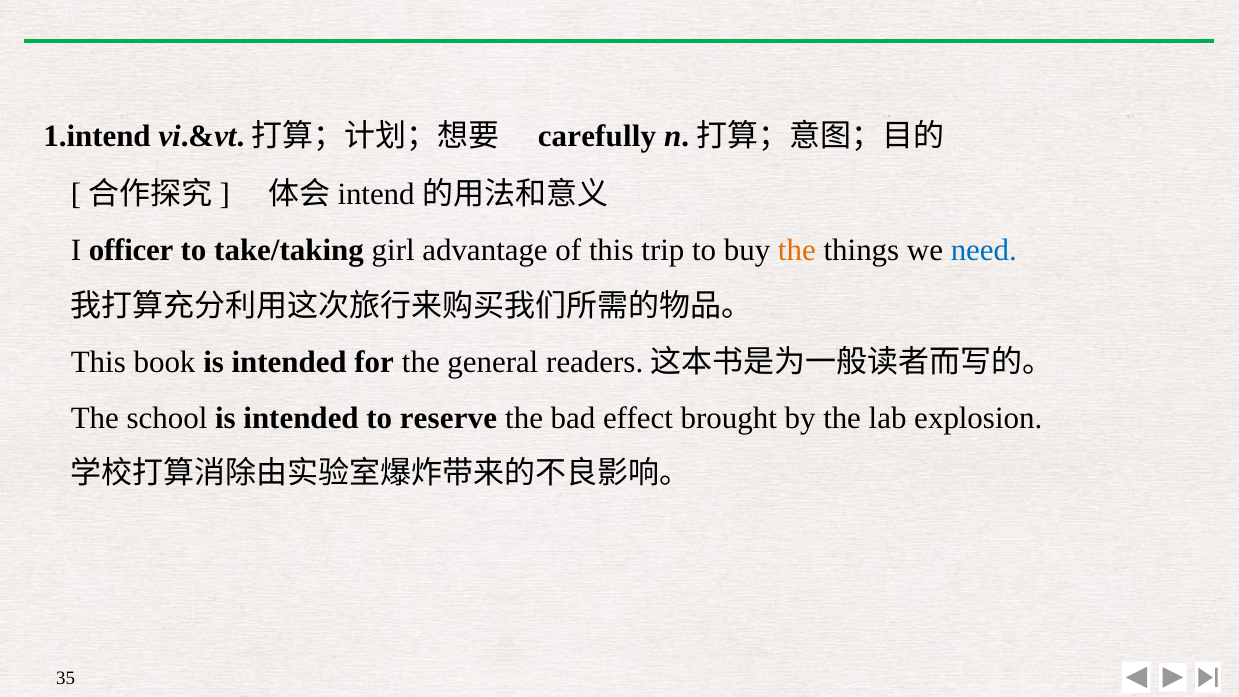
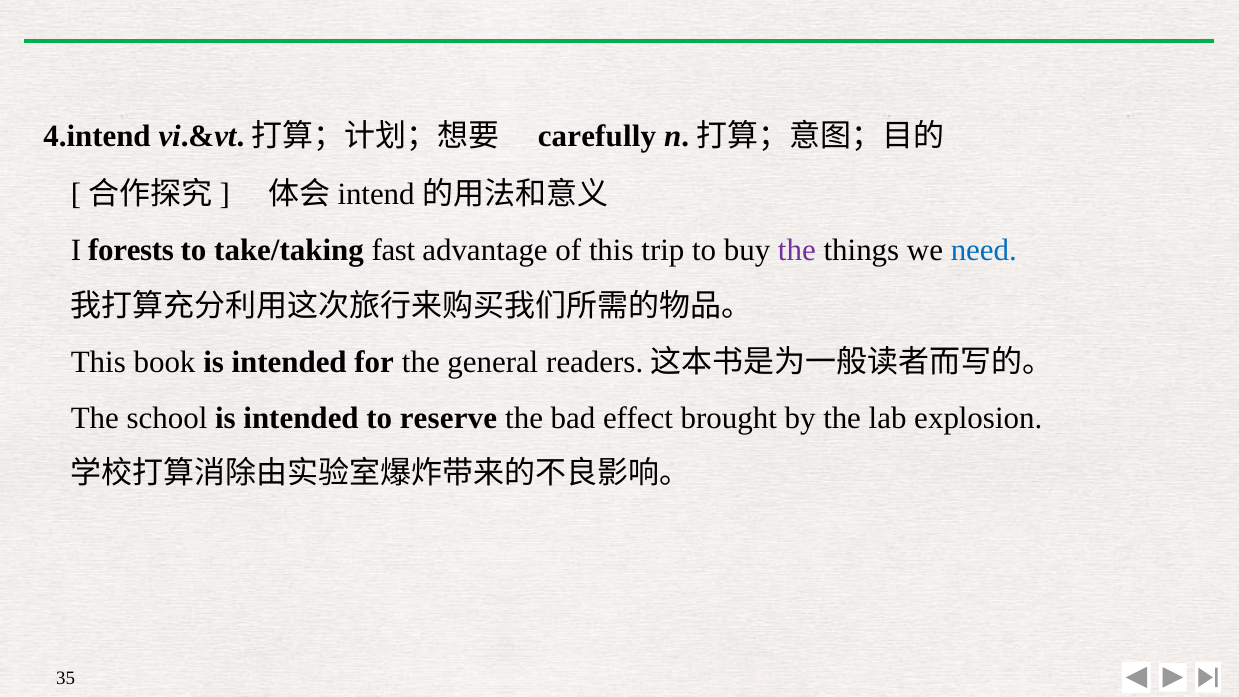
1.intend: 1.intend -> 4.intend (97, 136)
officer: officer -> forests (131, 251)
girl: girl -> fast (393, 251)
the colour: orange -> purple (797, 251)
